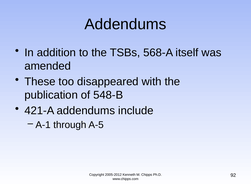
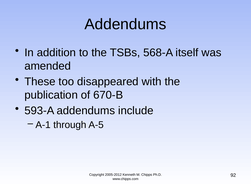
548-B: 548-B -> 670-B (108, 95)
421-A: 421-A -> 593-A (39, 111)
